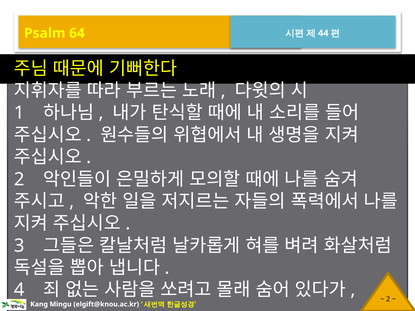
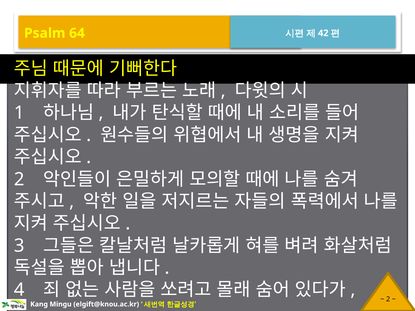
44: 44 -> 42 (323, 33)
